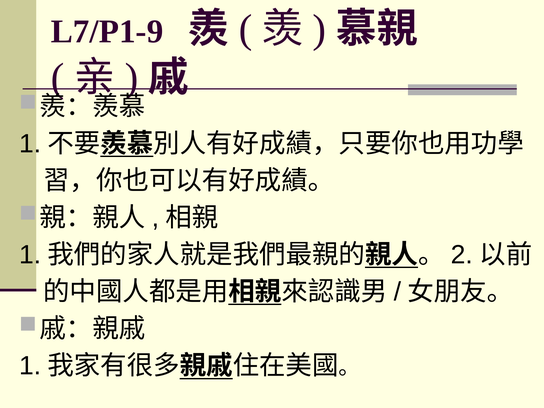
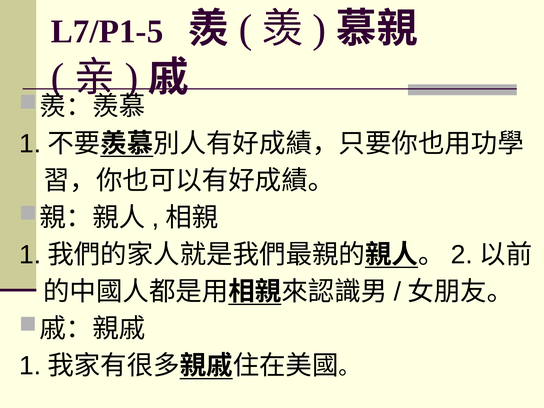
L7/P1-9: L7/P1-9 -> L7/P1-5 (107, 31)
